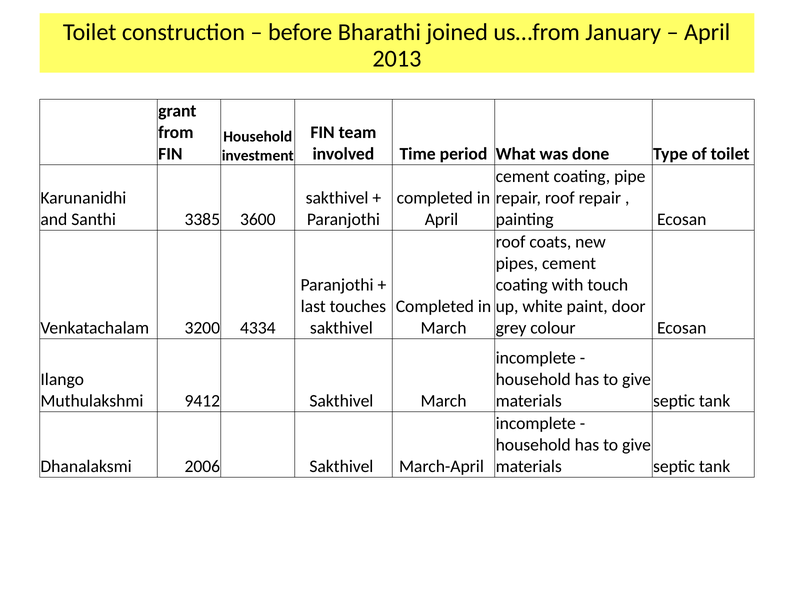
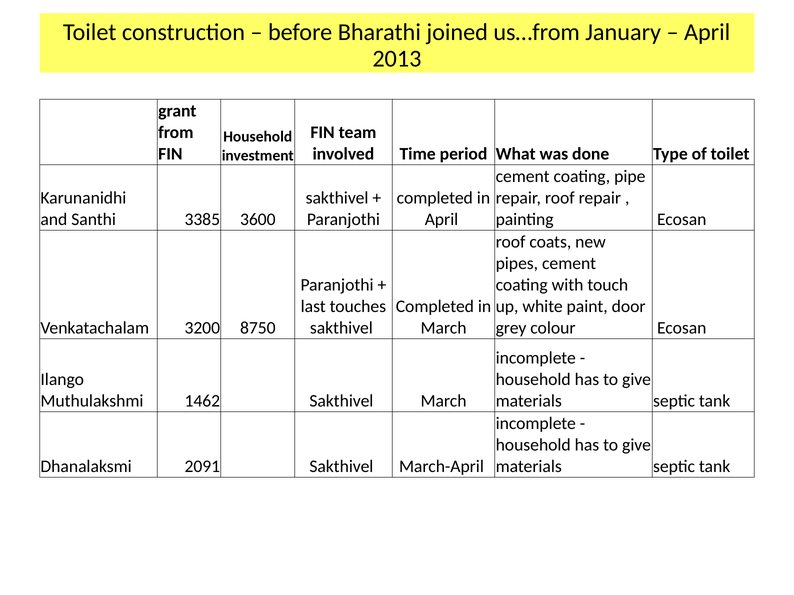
4334: 4334 -> 8750 (258, 328)
9412: 9412 -> 1462 (202, 401)
2006: 2006 -> 2091 (202, 467)
